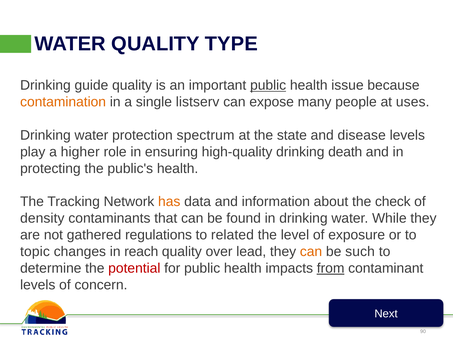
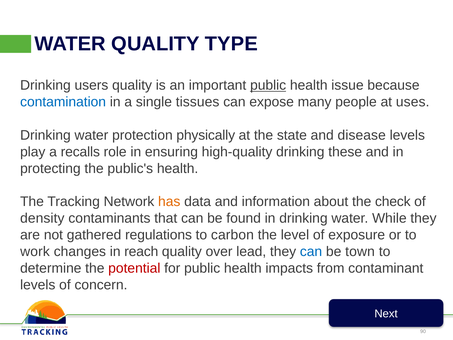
guide: guide -> users (91, 85)
contamination colour: orange -> blue (63, 102)
listserv: listserv -> tissues (198, 102)
spectrum: spectrum -> physically (206, 135)
higher: higher -> recalls (80, 152)
death: death -> these (345, 152)
related: related -> carbon (232, 235)
topic: topic -> work (35, 251)
can colour: orange -> blue (311, 251)
such: such -> town (360, 251)
from underline: present -> none (331, 268)
